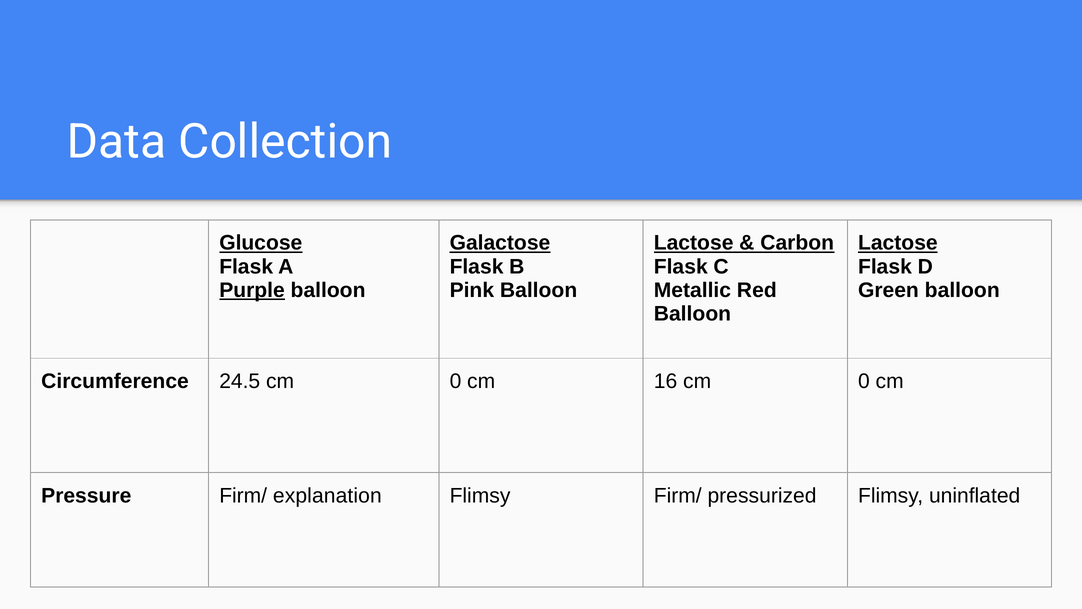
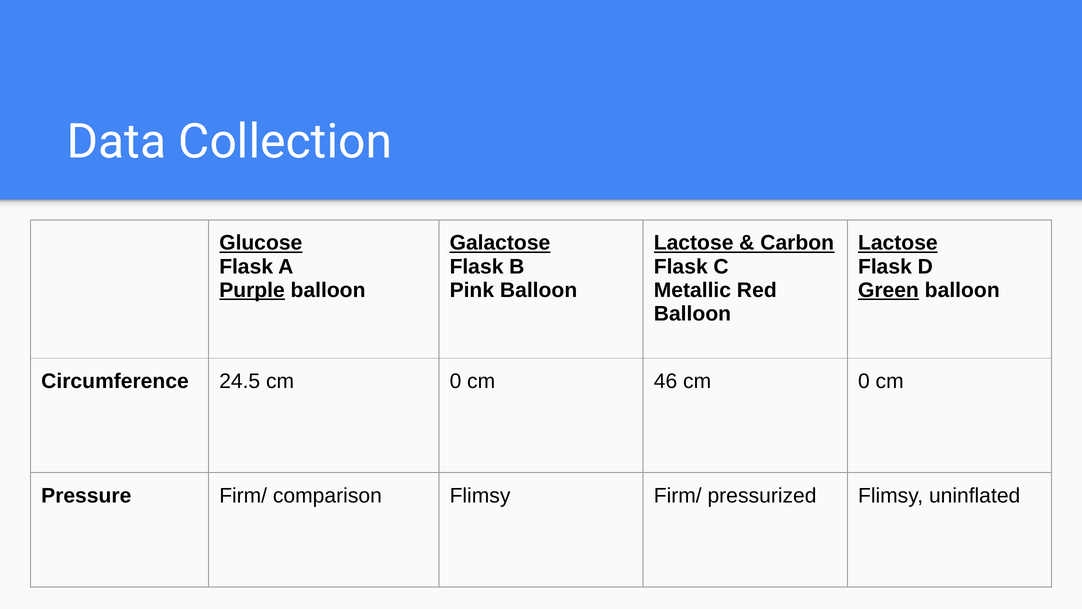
Green underline: none -> present (888, 290)
16: 16 -> 46 (666, 381)
explanation: explanation -> comparison (327, 495)
